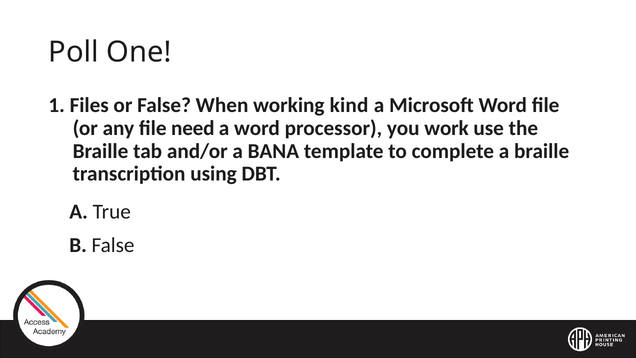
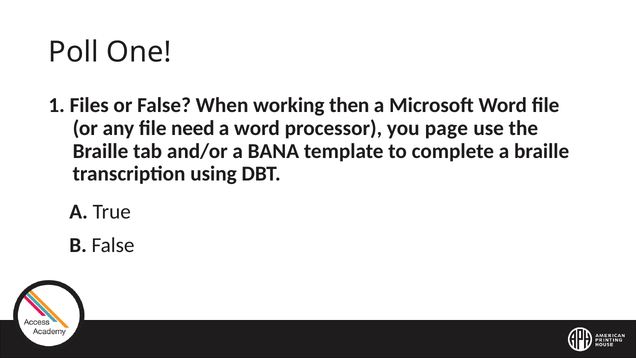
kind: kind -> then (349, 105)
work: work -> page (446, 128)
